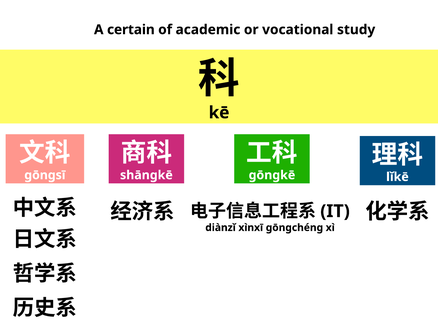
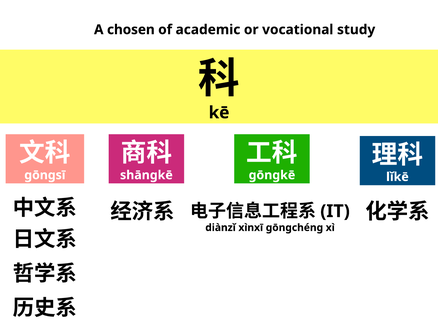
certain: certain -> chosen (131, 30)
